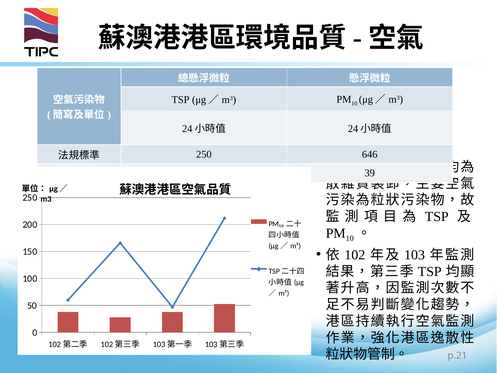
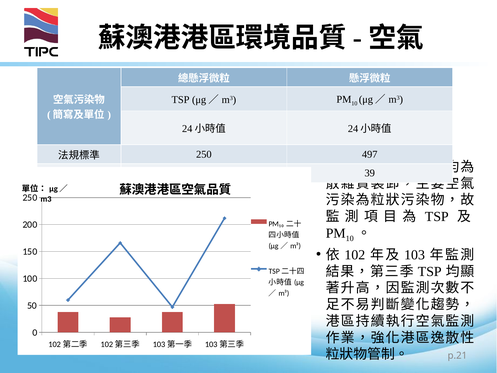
646: 646 -> 497 (370, 154)
